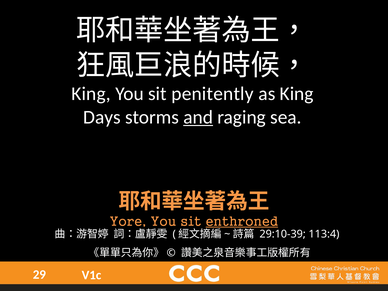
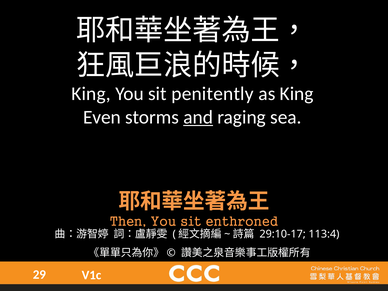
Days: Days -> Even (102, 117)
Yore: Yore -> Then (128, 222)
enthroned underline: present -> none (242, 222)
29:10-39: 29:10-39 -> 29:10-17 (283, 234)
